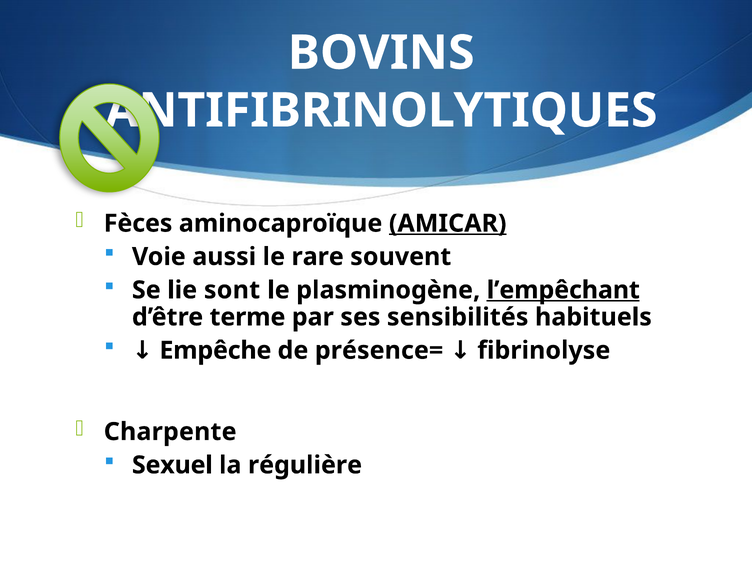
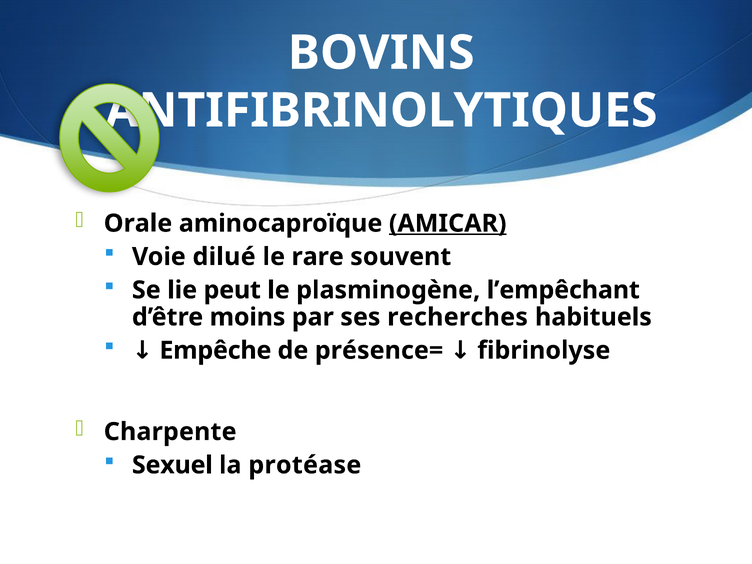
Fèces: Fèces -> Orale (138, 223)
aussi: aussi -> dilué (224, 257)
sont: sont -> peut (232, 290)
l’empêchant underline: present -> none (563, 290)
terme: terme -> moins (248, 317)
sensibilités: sensibilités -> recherches (458, 317)
régulière: régulière -> protéase (305, 465)
